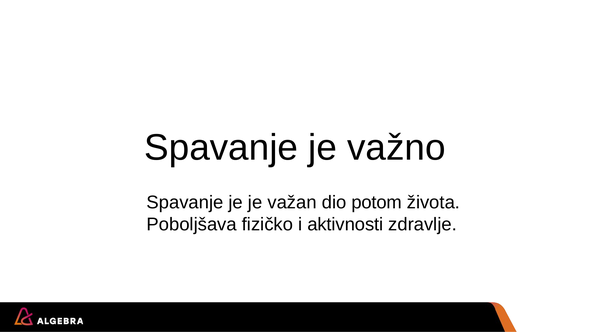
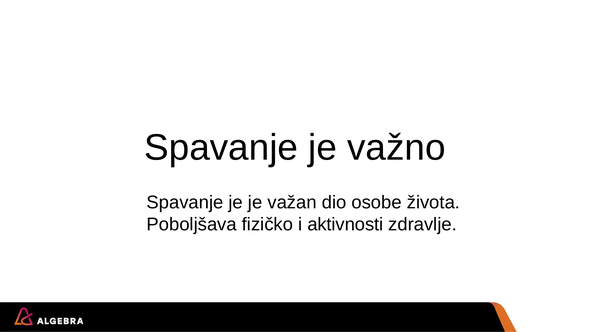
potom: potom -> osobe (377, 202)
